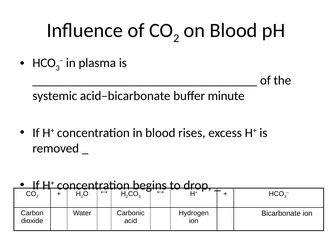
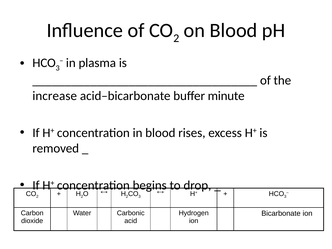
systemic: systemic -> increase (55, 96)
